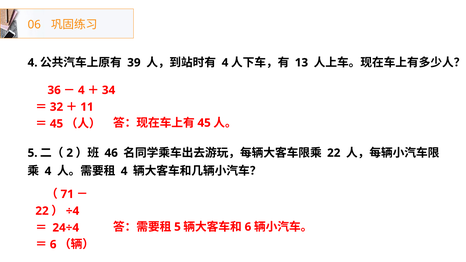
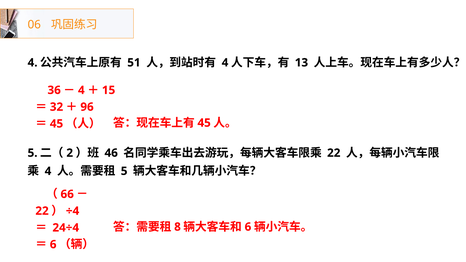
39: 39 -> 51 (134, 63)
34: 34 -> 15 (109, 90)
11: 11 -> 96 (87, 107)
4: 4 -> 5 (124, 171)
71: 71 -> 66 (67, 194)
5: 5 -> 8 (177, 227)
